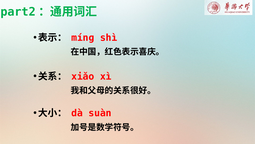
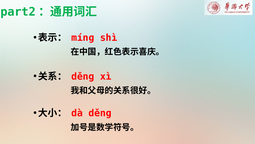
xiǎo: xiǎo -> děng (83, 76)
suàn: suàn -> děnɡ (100, 113)
